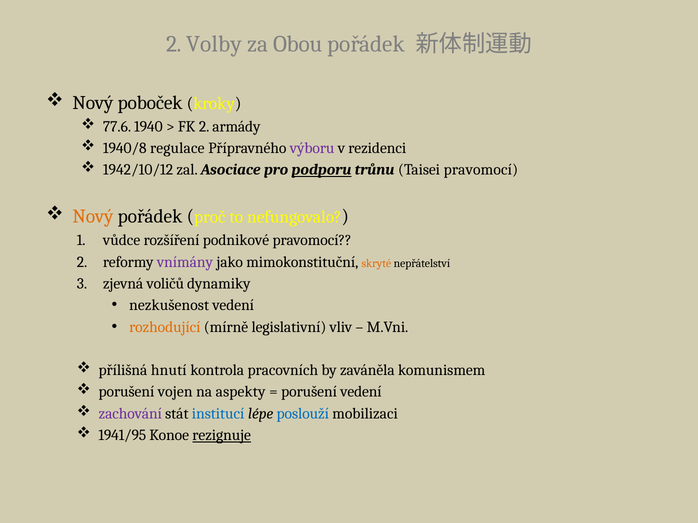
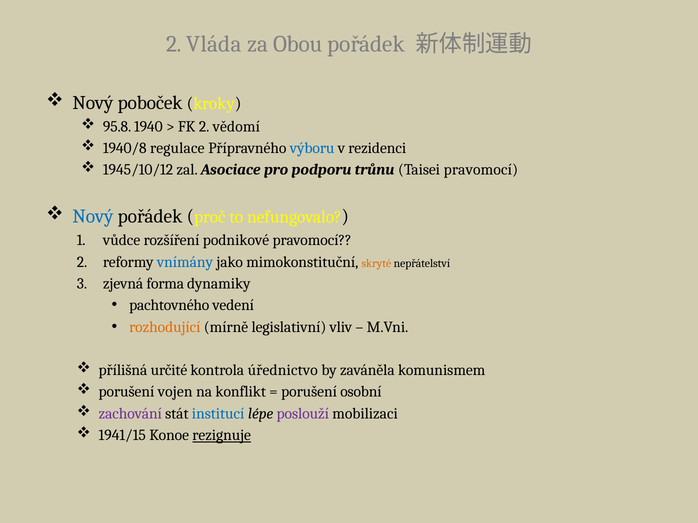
Volby: Volby -> Vláda (214, 44)
77.6: 77.6 -> 95.8 (117, 127)
armády: armády -> vědomí (236, 127)
výboru colour: purple -> blue (312, 148)
1942/10/12: 1942/10/12 -> 1945/10/12 (138, 170)
podporu underline: present -> none (322, 170)
Nový colour: orange -> blue (93, 217)
vnímány colour: purple -> blue (185, 262)
voličů: voličů -> forma (165, 284)
nezkušenost: nezkušenost -> pachtovného (169, 306)
hnutí: hnutí -> určité (169, 371)
pracovních: pracovních -> úřednictvo (283, 371)
aspekty: aspekty -> konflikt (241, 392)
porušení vedení: vedení -> osobní (361, 392)
poslouží colour: blue -> purple (303, 414)
1941/95: 1941/95 -> 1941/15 (122, 436)
